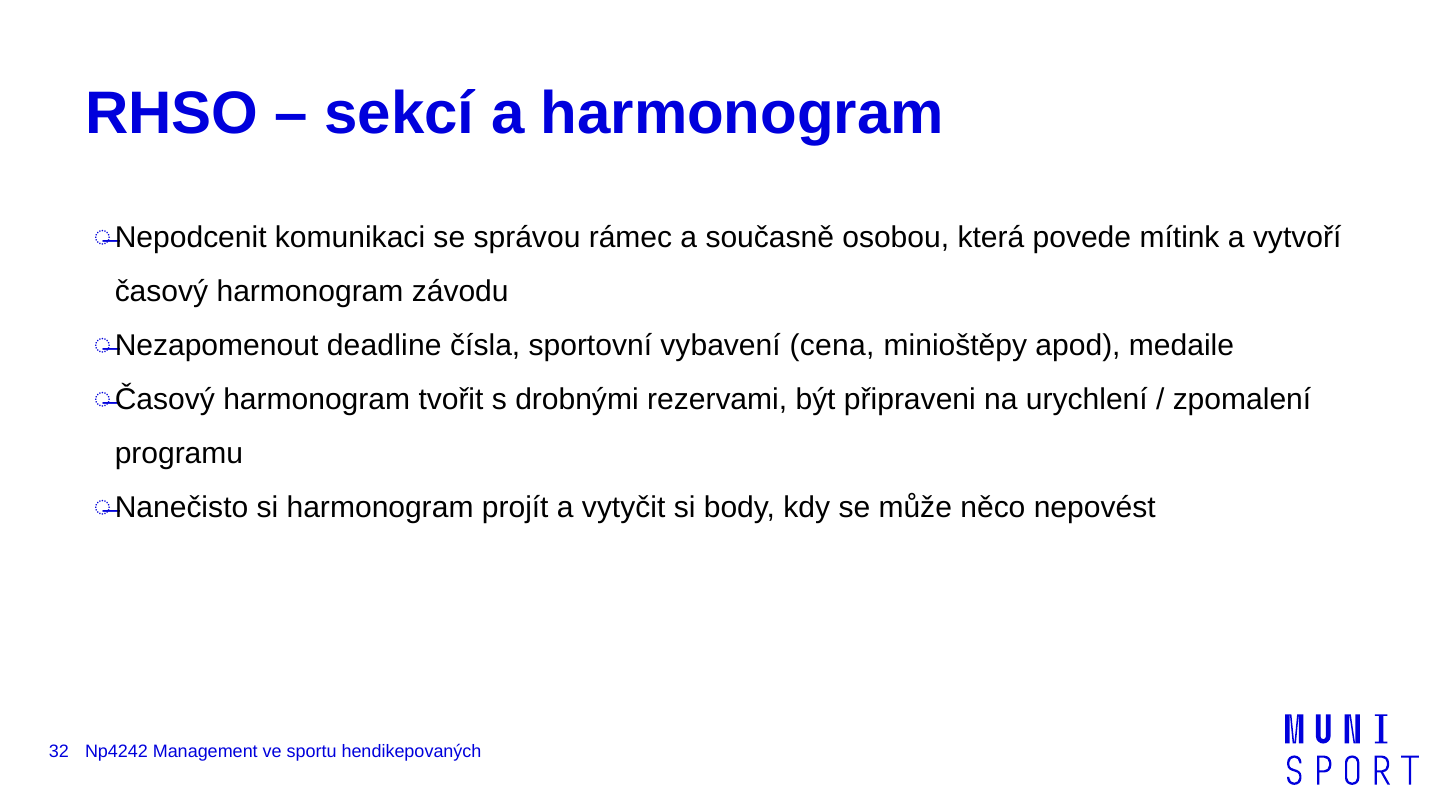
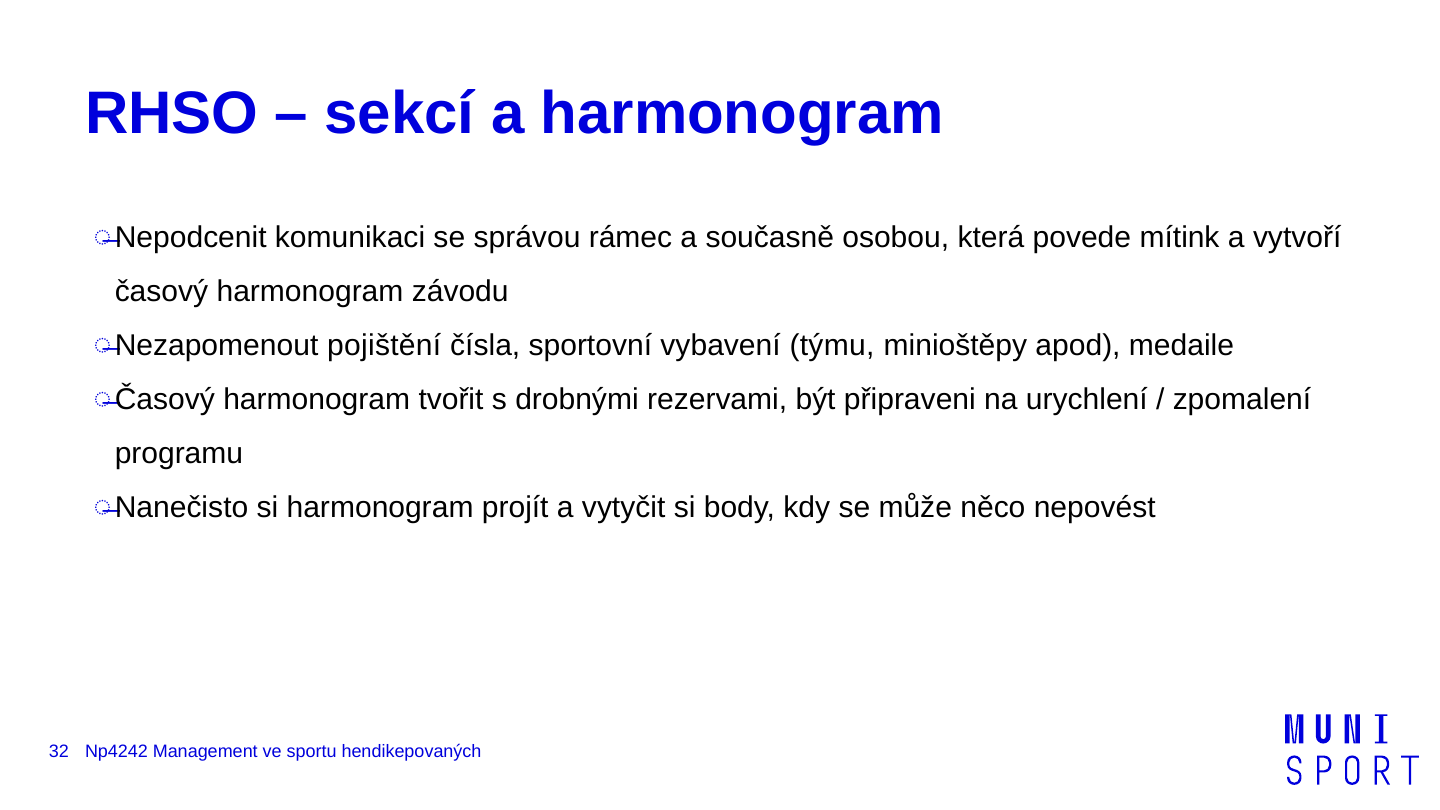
deadline: deadline -> pojištění (384, 346)
cena: cena -> týmu (832, 346)
